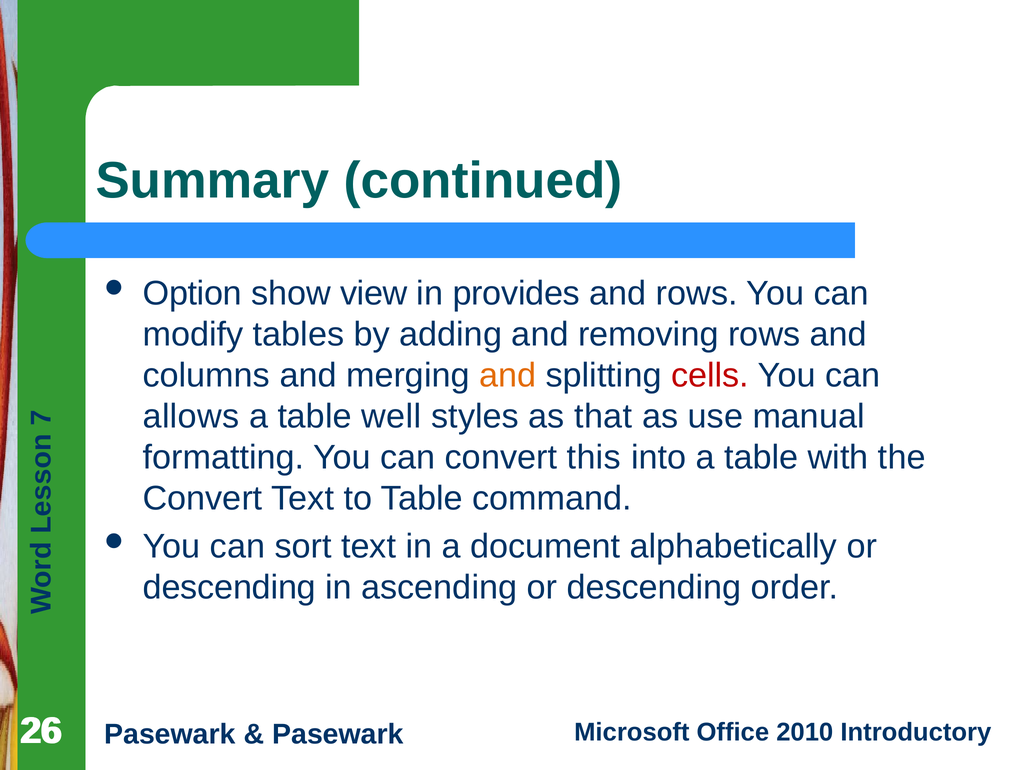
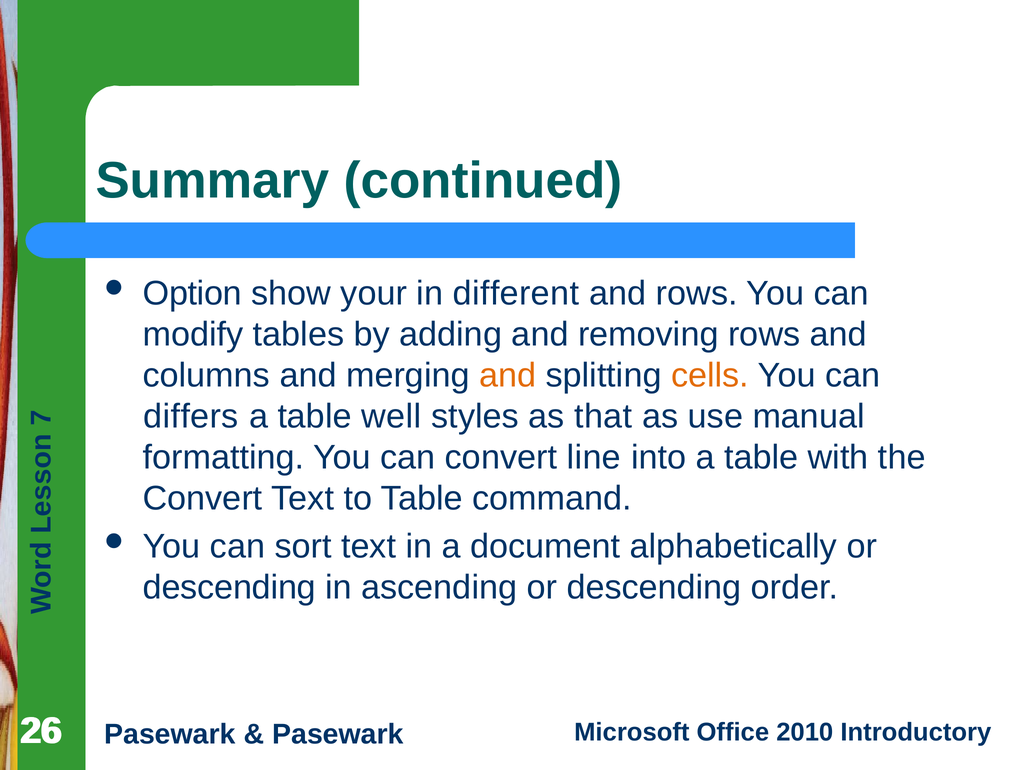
view: view -> your (374, 293)
provides: provides -> different (516, 293)
cells colour: red -> orange (710, 375)
allows: allows -> differs (191, 416)
this: this -> line (594, 457)
